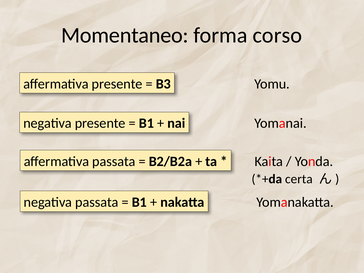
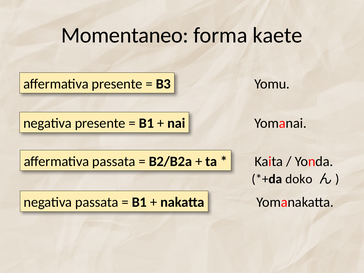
corso: corso -> kaete (277, 35)
certa: certa -> doko (299, 179)
